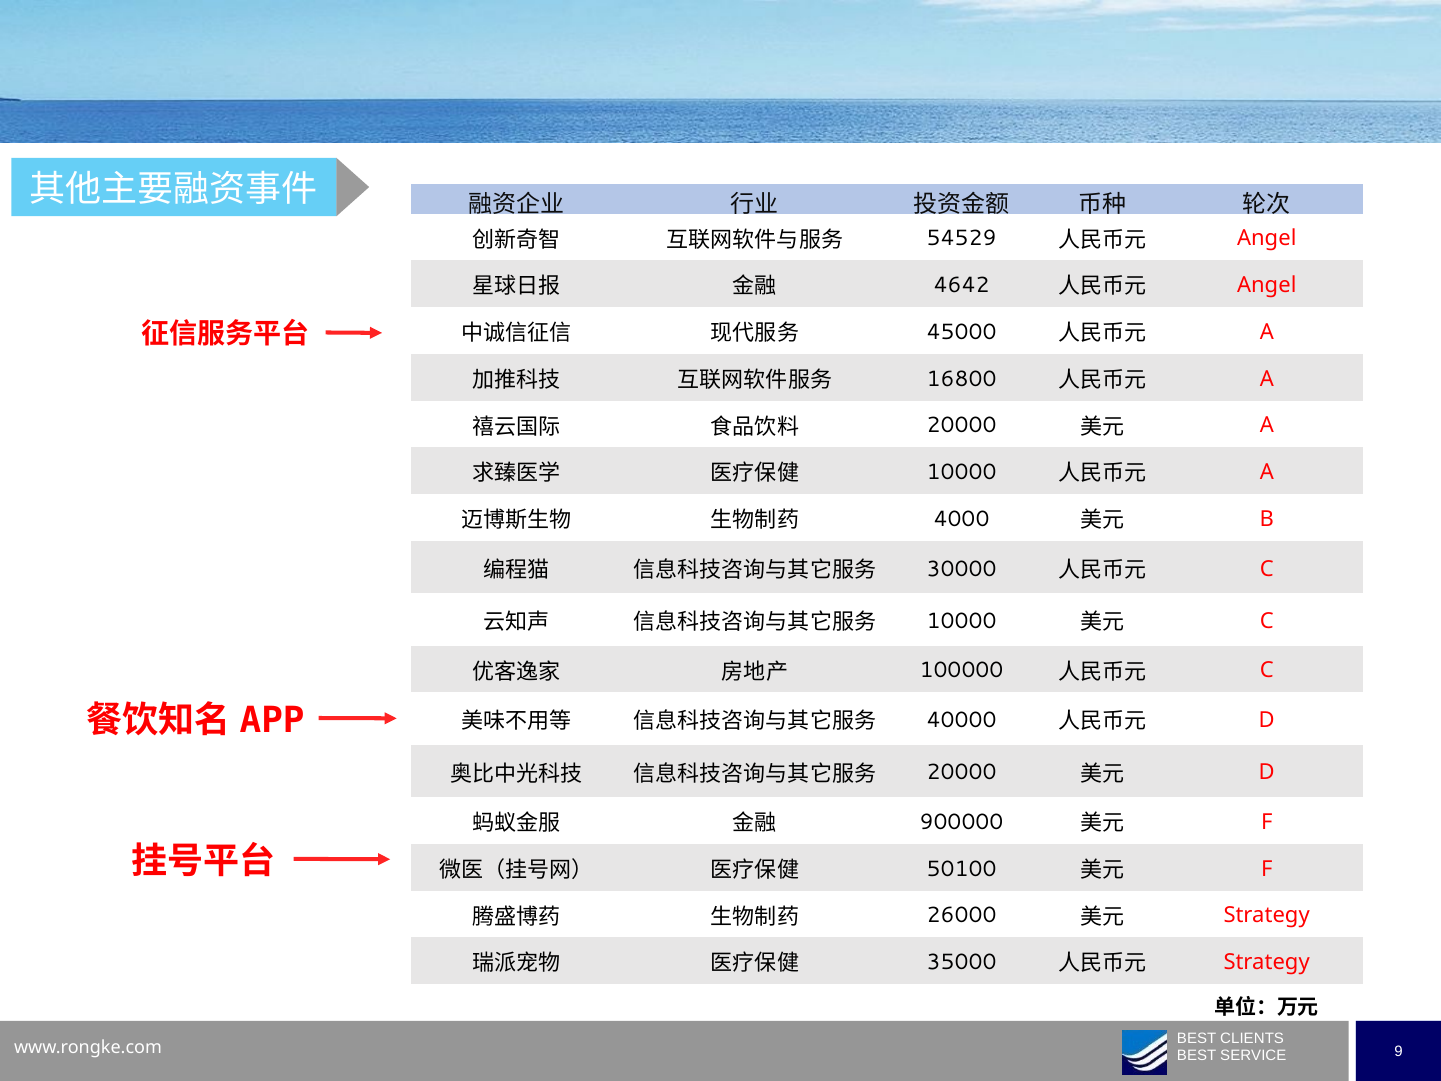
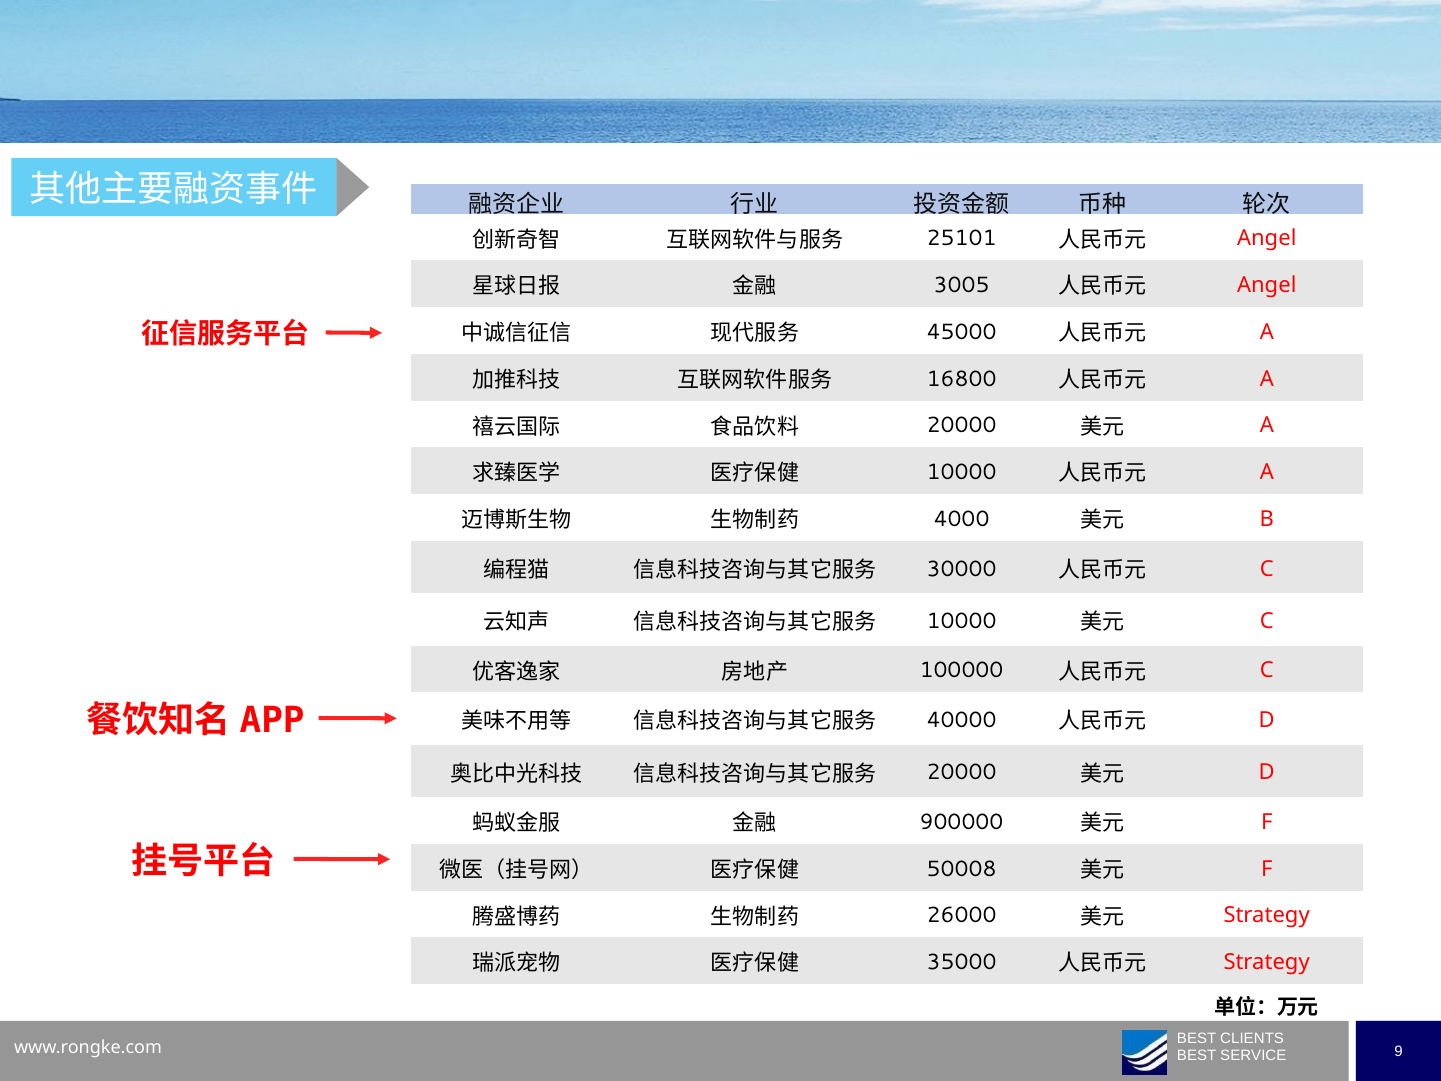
54529: 54529 -> 25101 (962, 239)
4642: 4642 -> 3005 (962, 285)
50100: 50100 -> 50008 (962, 869)
